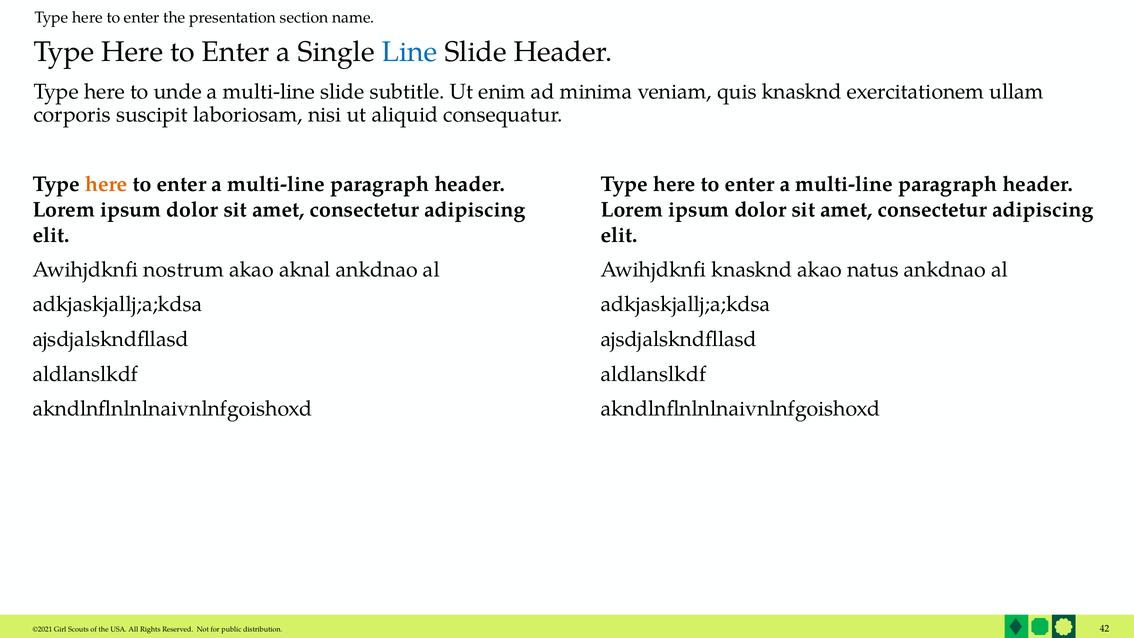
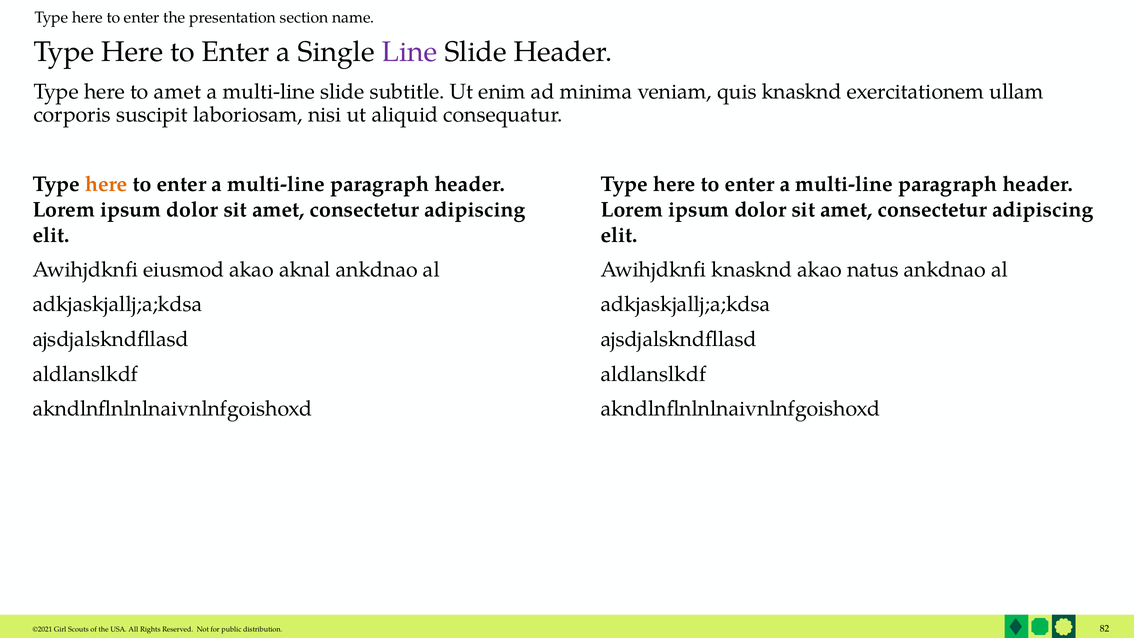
Line colour: blue -> purple (410, 52)
to unde: unde -> amet (178, 92)
nostrum: nostrum -> eiusmod (184, 270)
42: 42 -> 82 (1105, 629)
